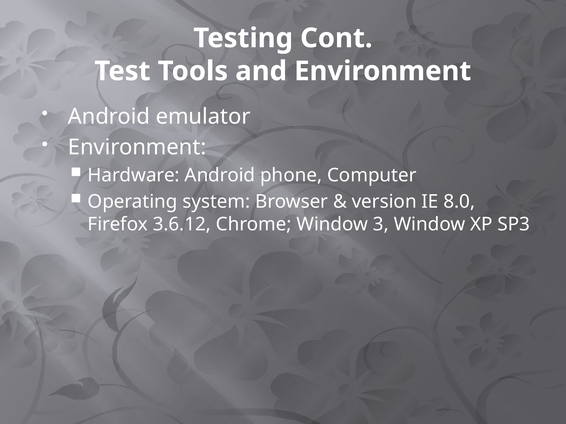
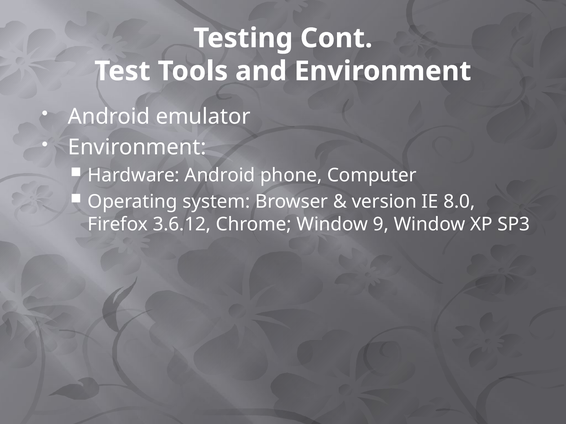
3: 3 -> 9 (381, 225)
